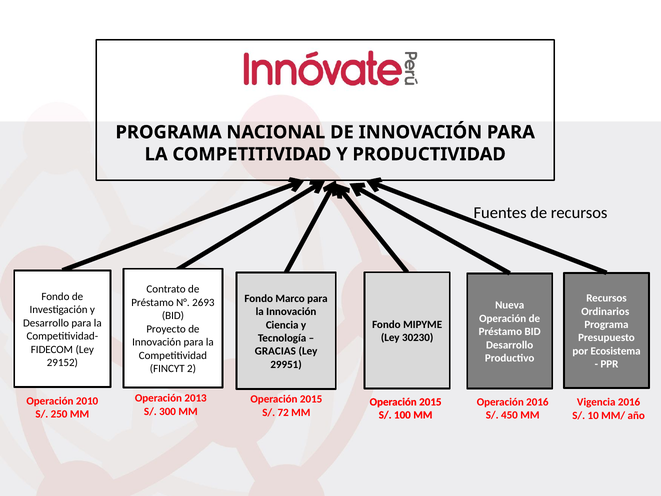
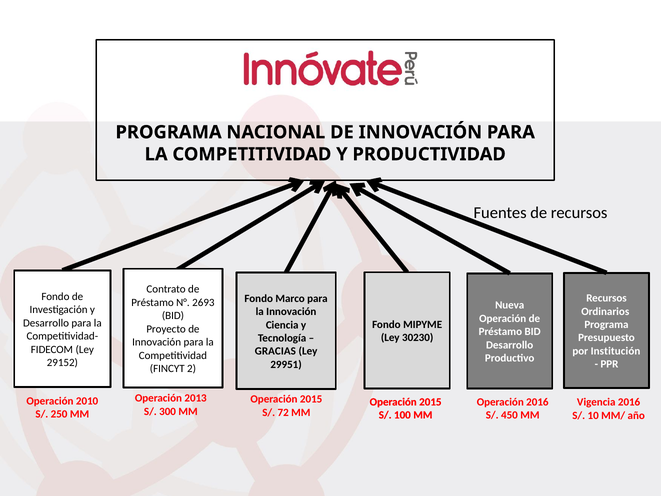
Ecosistema: Ecosistema -> Institución (615, 351)
